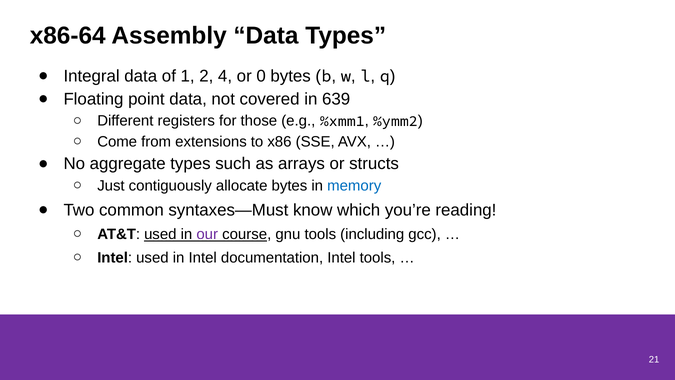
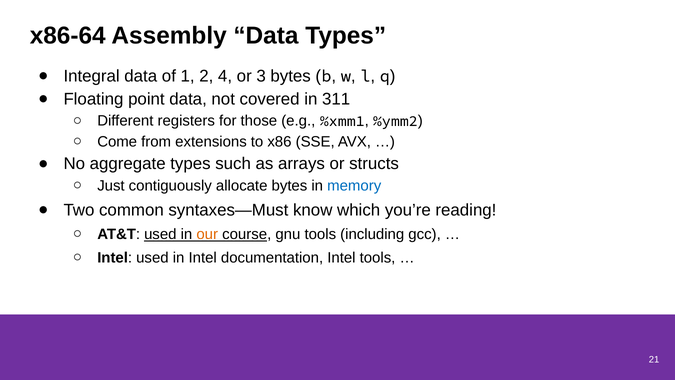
0: 0 -> 3 (261, 76)
639: 639 -> 311 (336, 99)
our colour: purple -> orange (207, 234)
